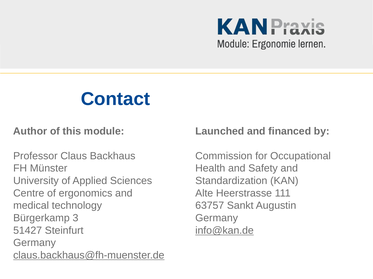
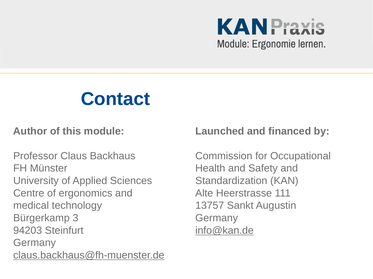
63757: 63757 -> 13757 (210, 206)
51427: 51427 -> 94203 (28, 231)
